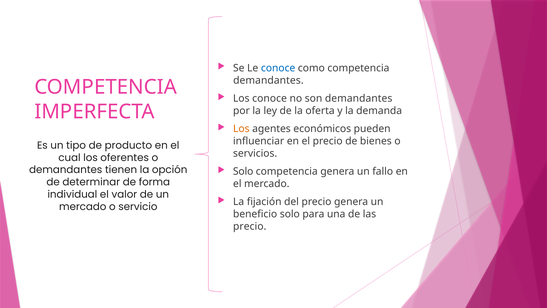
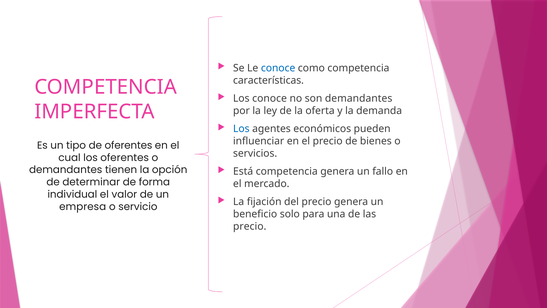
demandantes: demandantes -> características (268, 80)
Los colour: orange -> blue (241, 129)
de producto: producto -> oferentes (128, 145)
Solo: Solo -> Está (243, 171)
mercado: mercado -> empresa (83, 207)
